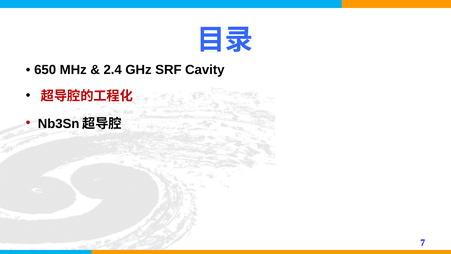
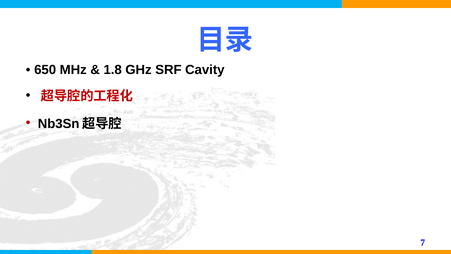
2.4: 2.4 -> 1.8 (113, 70)
